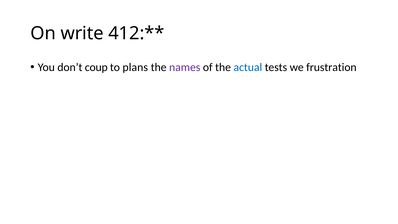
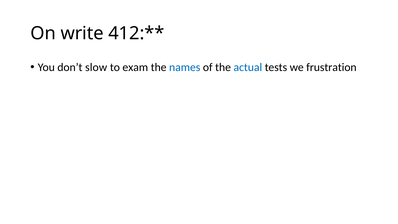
coup: coup -> slow (96, 67)
plans: plans -> exam (135, 67)
names colour: purple -> blue (185, 67)
